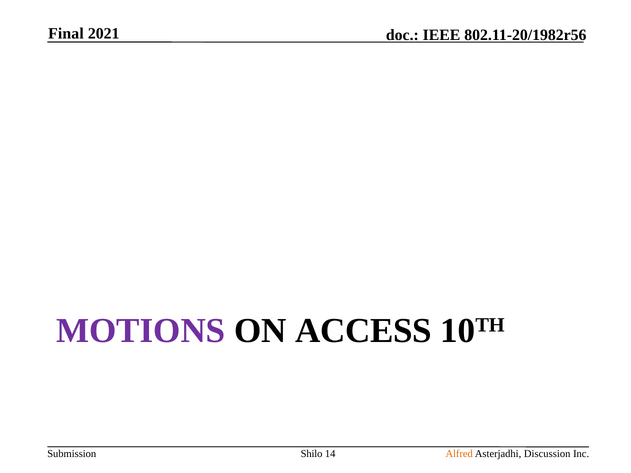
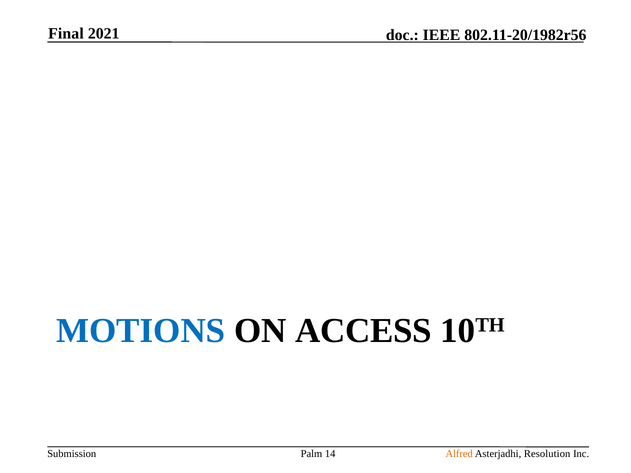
MOTIONS colour: purple -> blue (141, 331)
Shilo: Shilo -> Palm (311, 454)
Discussion: Discussion -> Resolution (547, 454)
